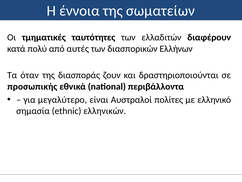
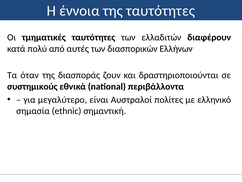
της σωματείων: σωματείων -> ταυτότητες (160, 11)
προσωπικής: προσωπικής -> συστημικούς (32, 86)
ελληνικών: ελληνικών -> σημαντική (105, 111)
